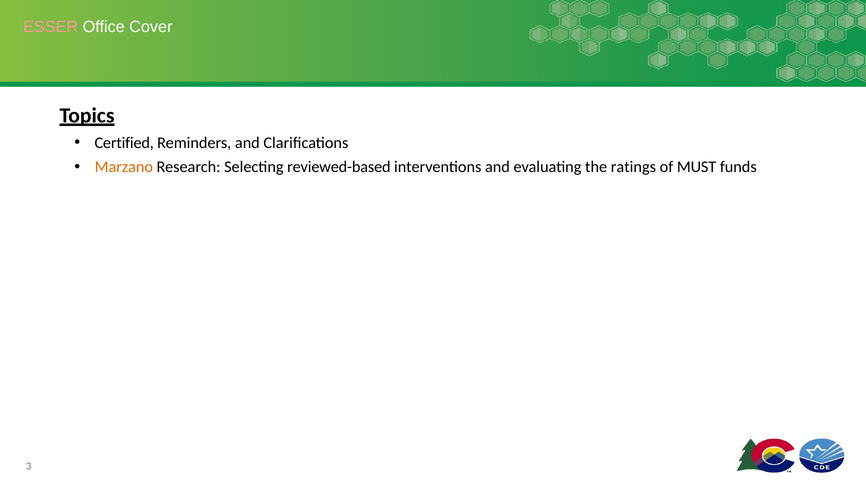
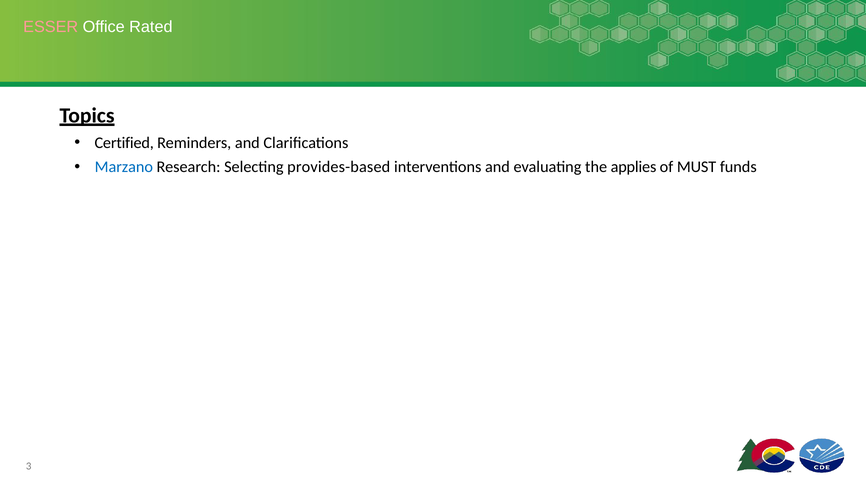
Cover: Cover -> Rated (151, 27)
Marzano colour: orange -> blue (124, 167)
reviewed-based: reviewed-based -> provides-based (339, 167)
ratings: ratings -> applies (634, 167)
